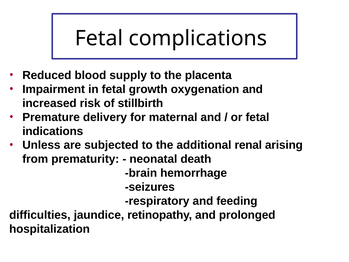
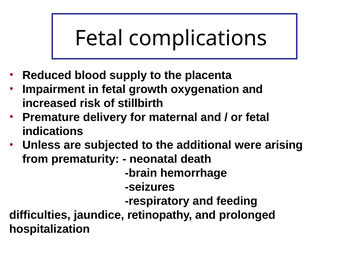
renal: renal -> were (248, 145)
